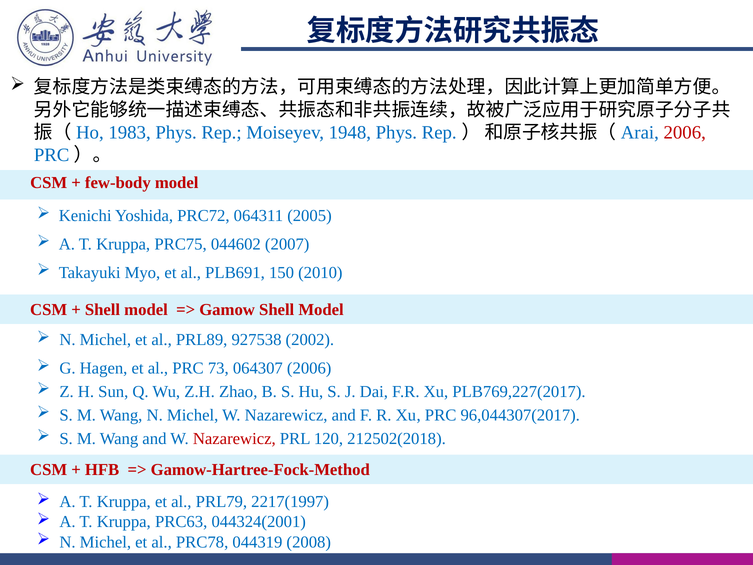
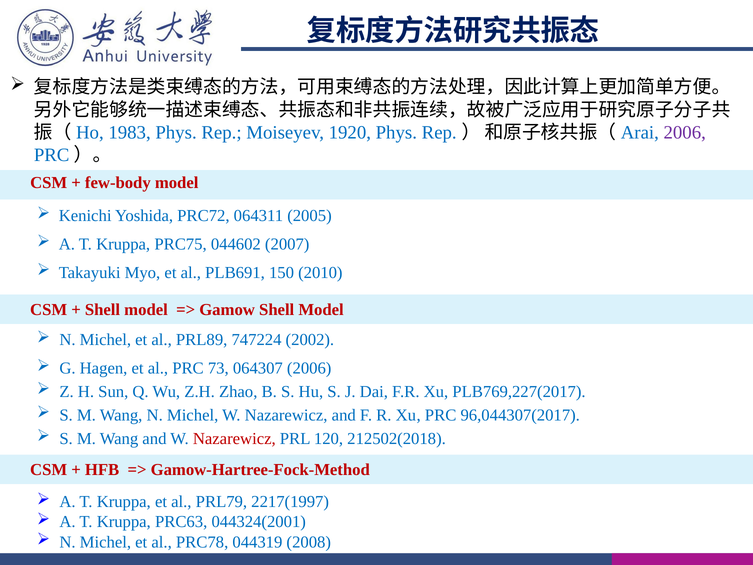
1948: 1948 -> 1920 (350, 132)
2006 colour: red -> purple (685, 132)
927538: 927538 -> 747224 (257, 340)
